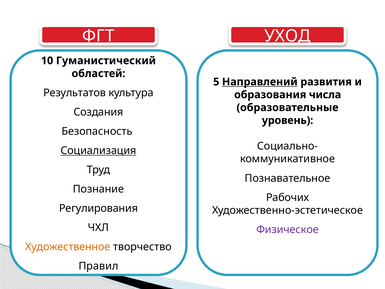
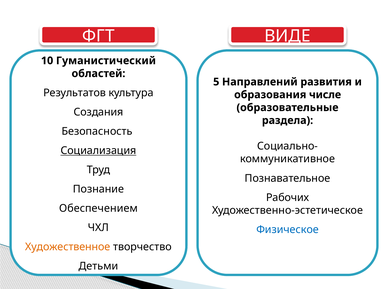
УХОД: УХОД -> ВИДЕ (287, 36)
Направлений underline: present -> none (260, 82)
числа: числа -> числе (325, 95)
уровень: уровень -> раздела (287, 120)
Регулирования: Регулирования -> Обеспечением (98, 208)
Физическое colour: purple -> blue (288, 229)
Правил: Правил -> Детьми (98, 266)
